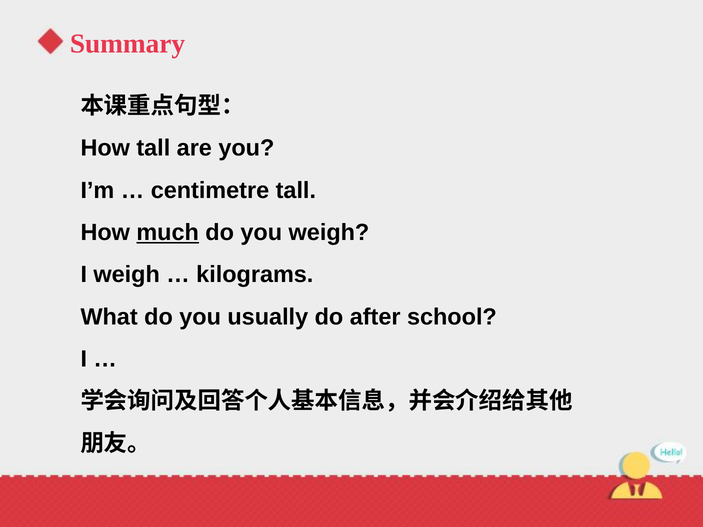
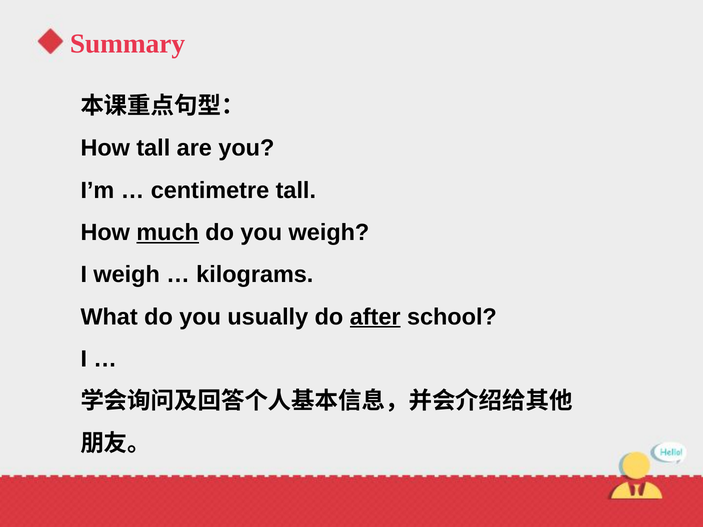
after underline: none -> present (375, 317)
